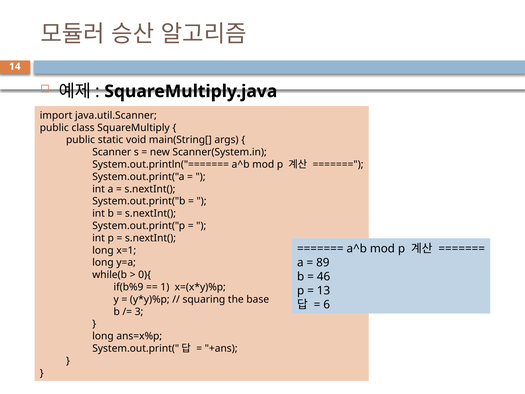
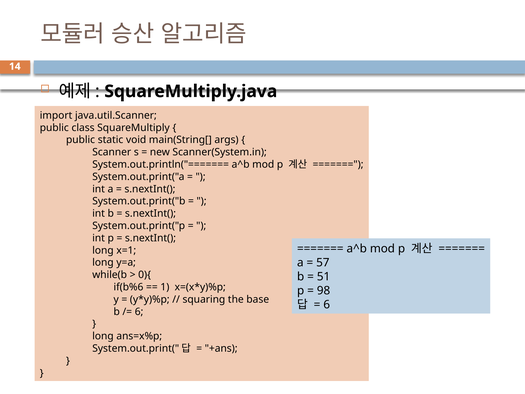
89: 89 -> 57 (323, 263)
46: 46 -> 51 (324, 277)
if(b%9: if(b%9 -> if(b%6 (128, 287)
13: 13 -> 98 (324, 291)
3: 3 -> 6 (139, 311)
